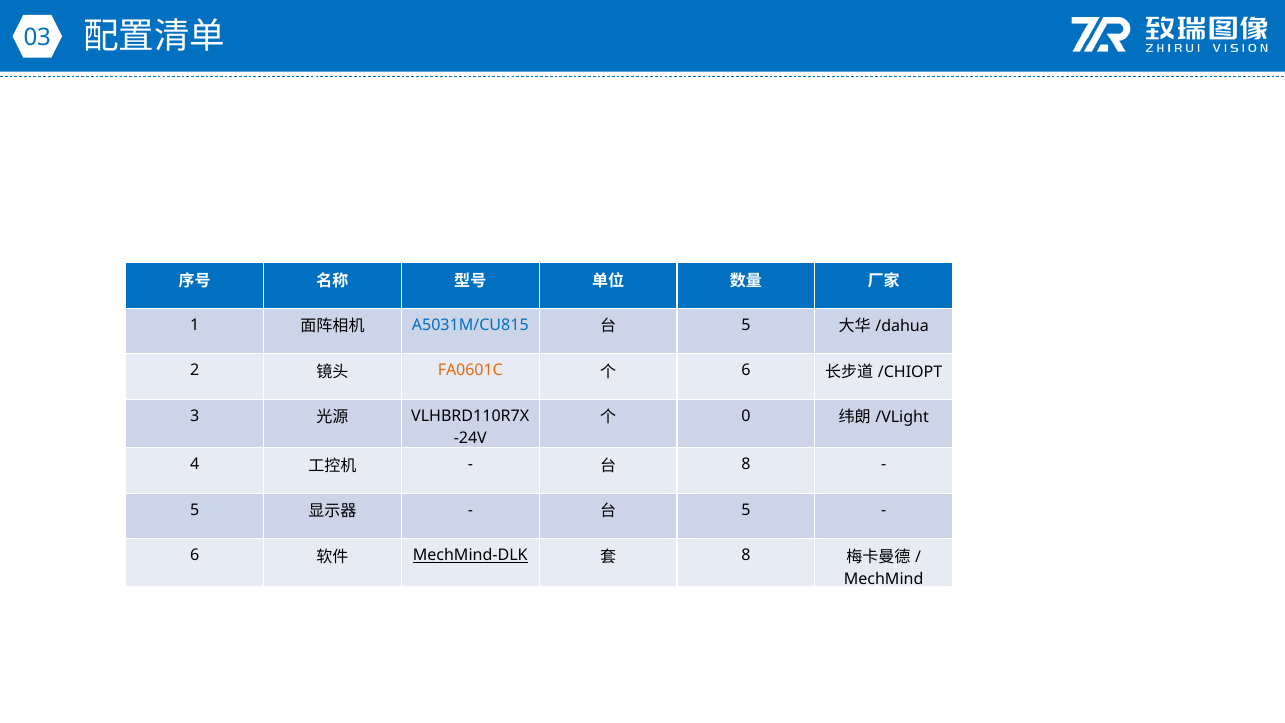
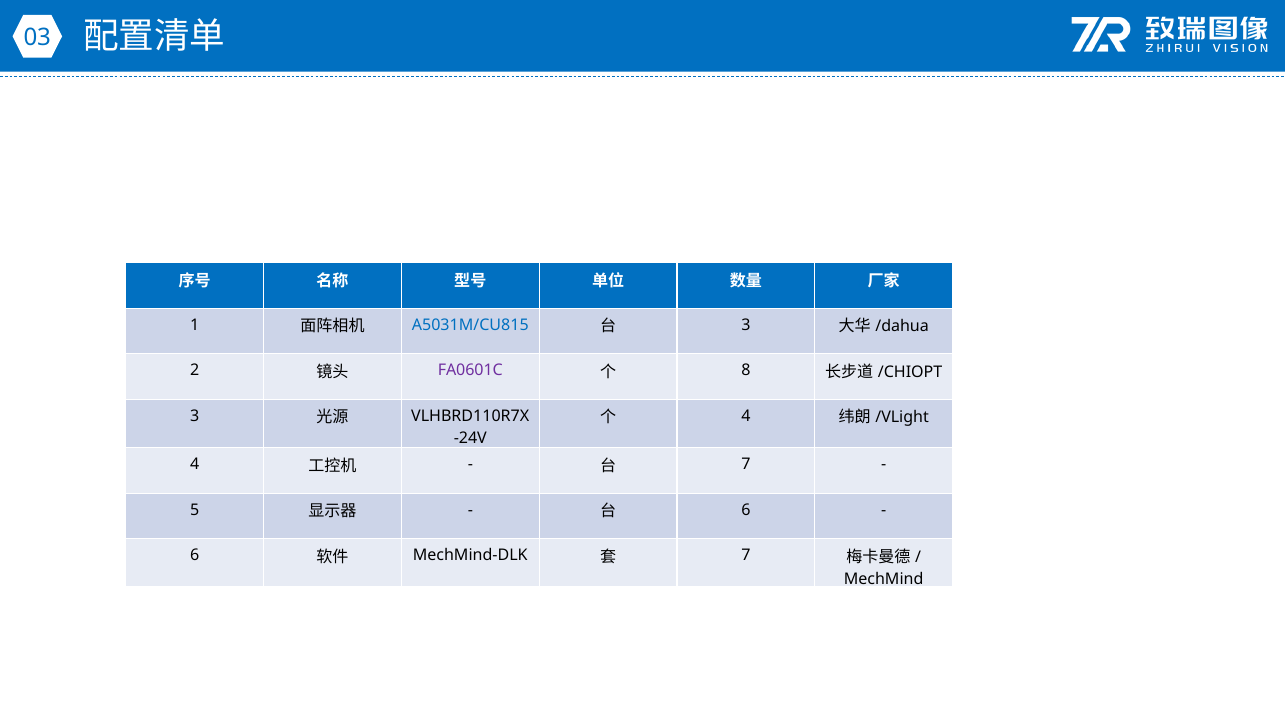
5: 5 -> 3 (746, 325)
FA0601C colour: orange -> purple (470, 371)
6: 6 -> 8 (746, 371)
0: 0 -> 4 (746, 416)
8: 8 -> 7 (746, 464)
5: 5 -> 6 (746, 510)
MechMind-DLK underline: present -> none (470, 555)
8: 8 -> 7 (746, 555)
